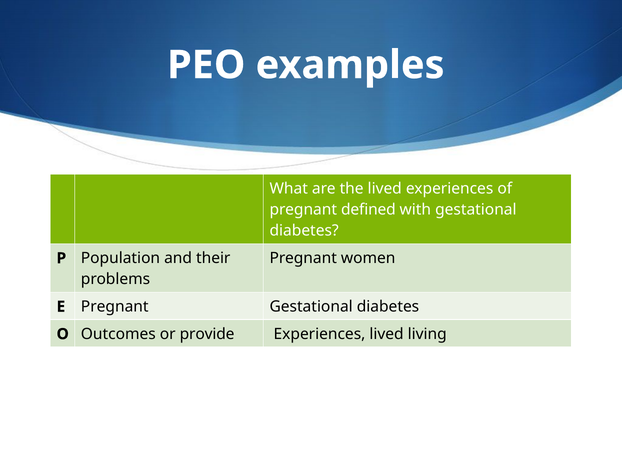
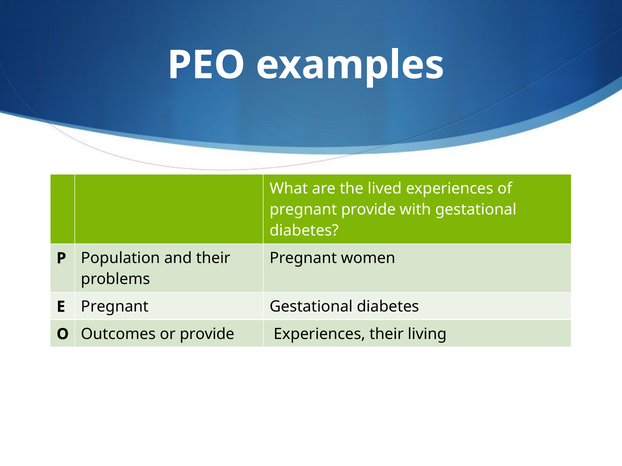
pregnant defined: defined -> provide (368, 210)
Experiences lived: lived -> their (387, 334)
